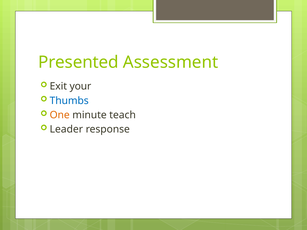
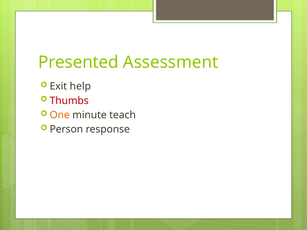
your: your -> help (80, 86)
Thumbs colour: blue -> red (69, 101)
Leader: Leader -> Person (66, 129)
